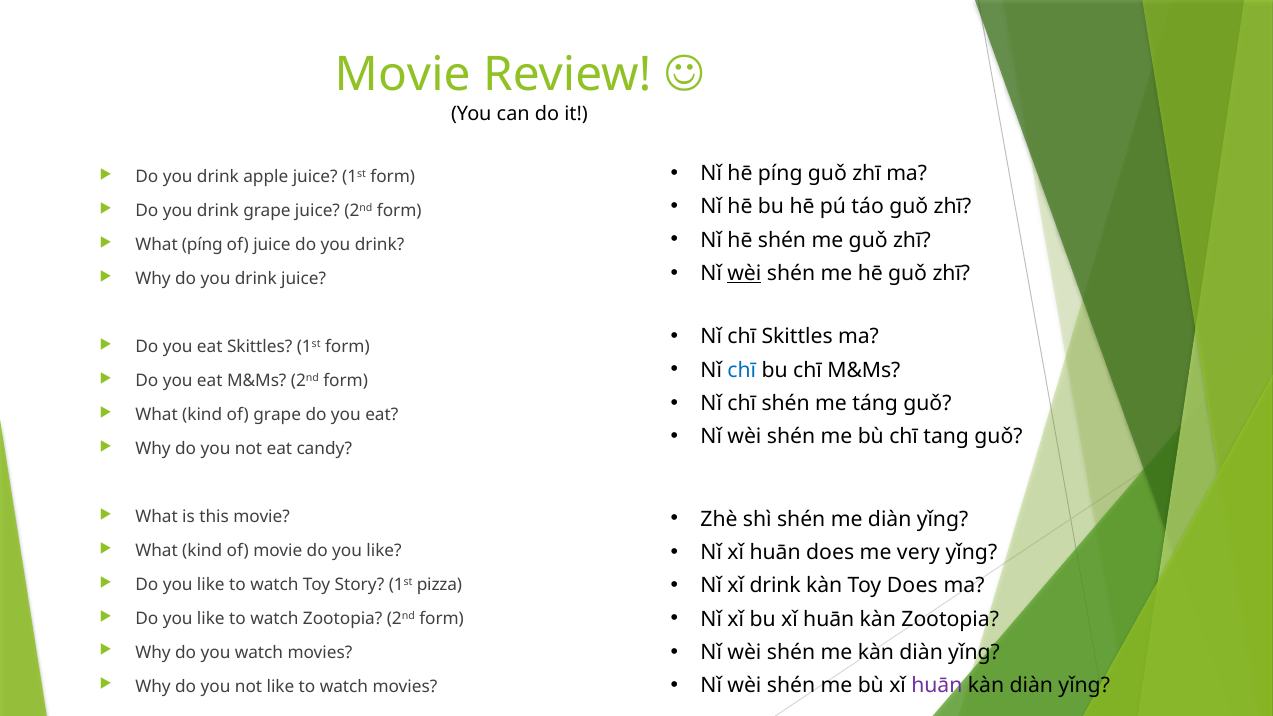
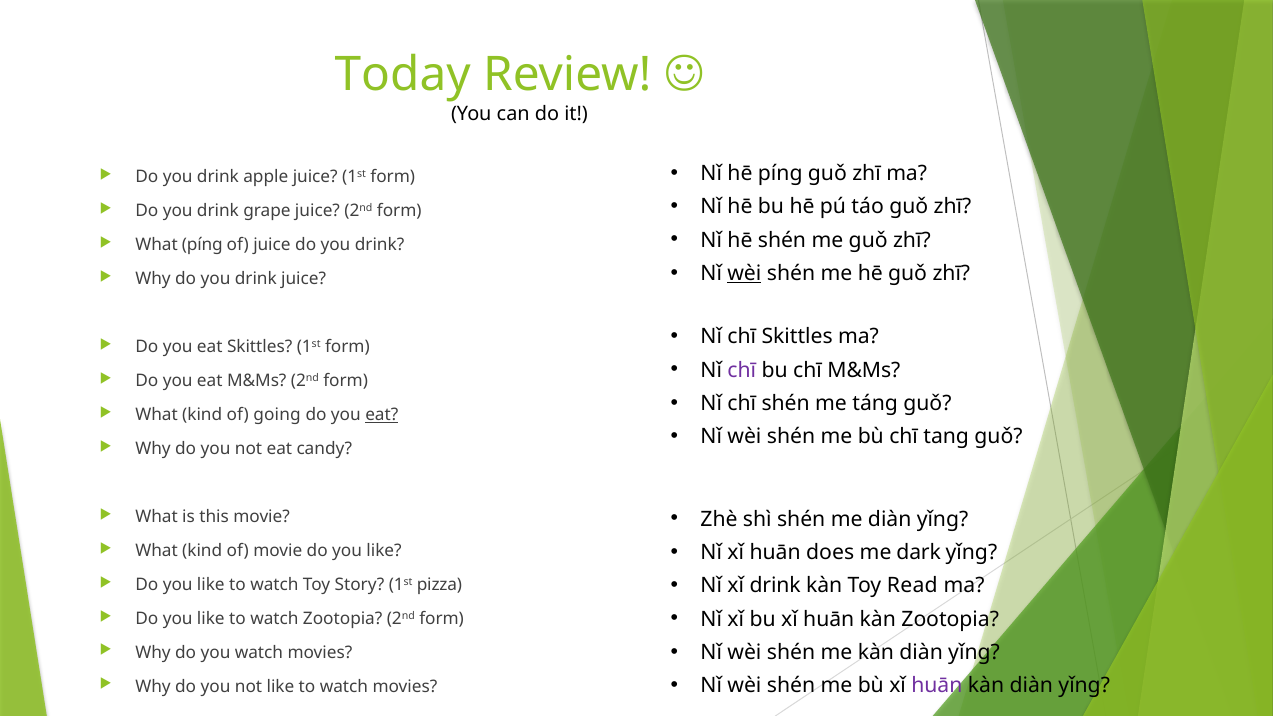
Movie: Movie -> Today (403, 75)
chī colour: blue -> purple (742, 370)
of grape: grape -> going (277, 415)
eat underline: none -> present (382, 415)
very: very -> dark (919, 552)
Toy Does: Does -> Read (912, 586)
